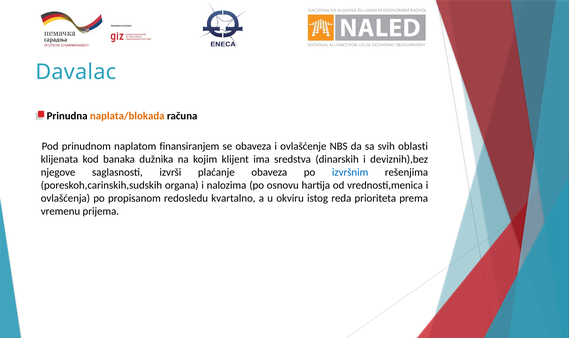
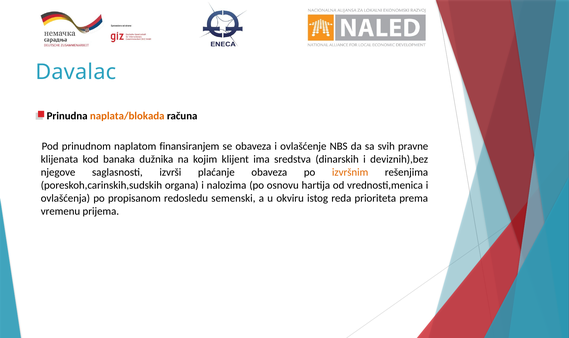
oblasti: oblasti -> pravne (413, 146)
izvršnim colour: blue -> orange (350, 172)
kvartalno: kvartalno -> semenski (233, 198)
